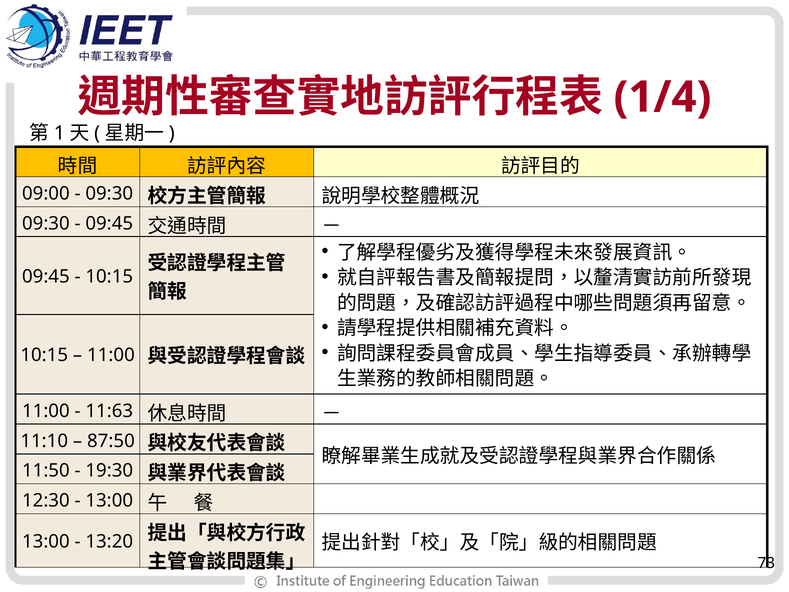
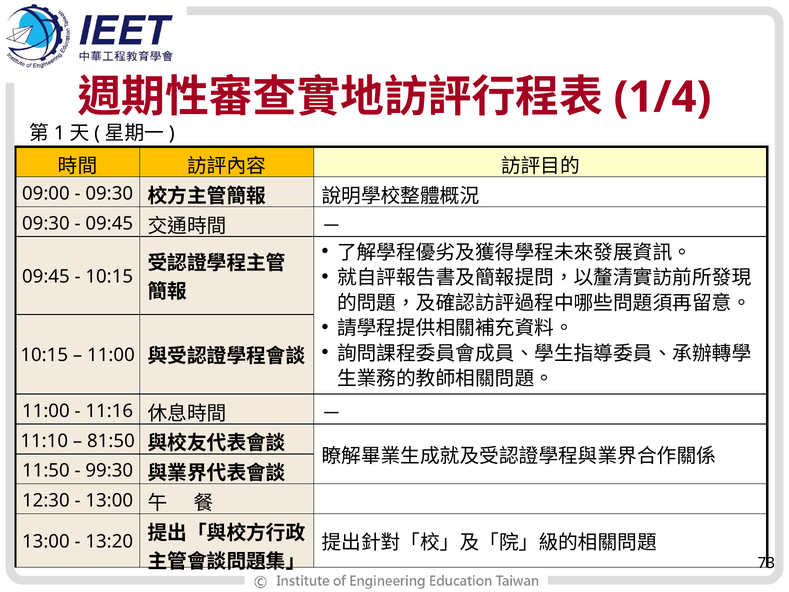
11:63: 11:63 -> 11:16 (109, 411)
87:50: 87:50 -> 81:50 (111, 441)
19:30: 19:30 -> 99:30 (109, 471)
